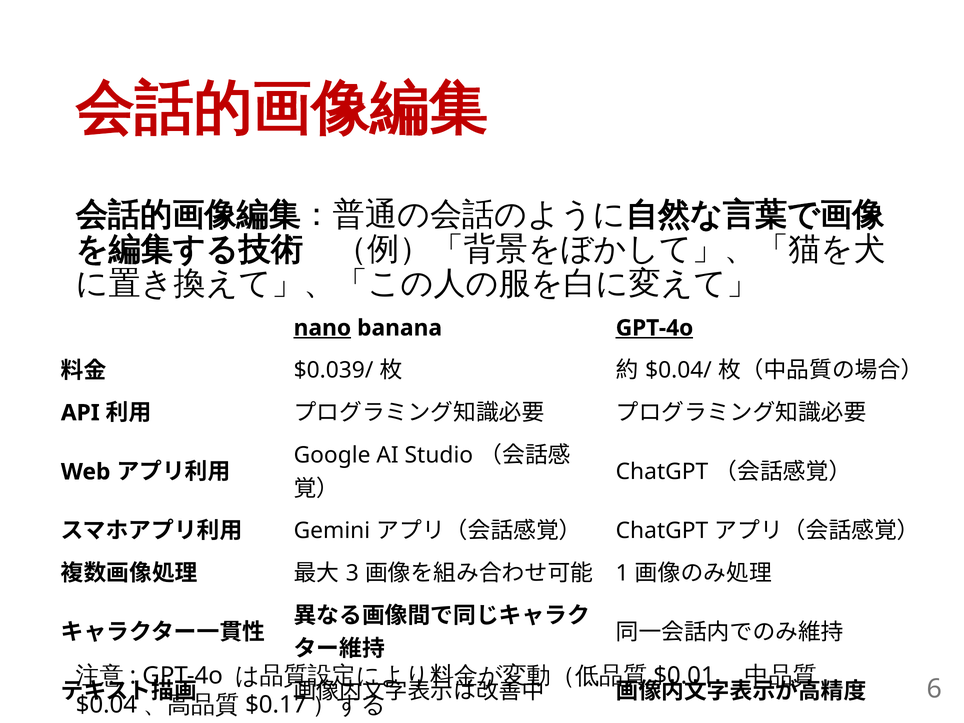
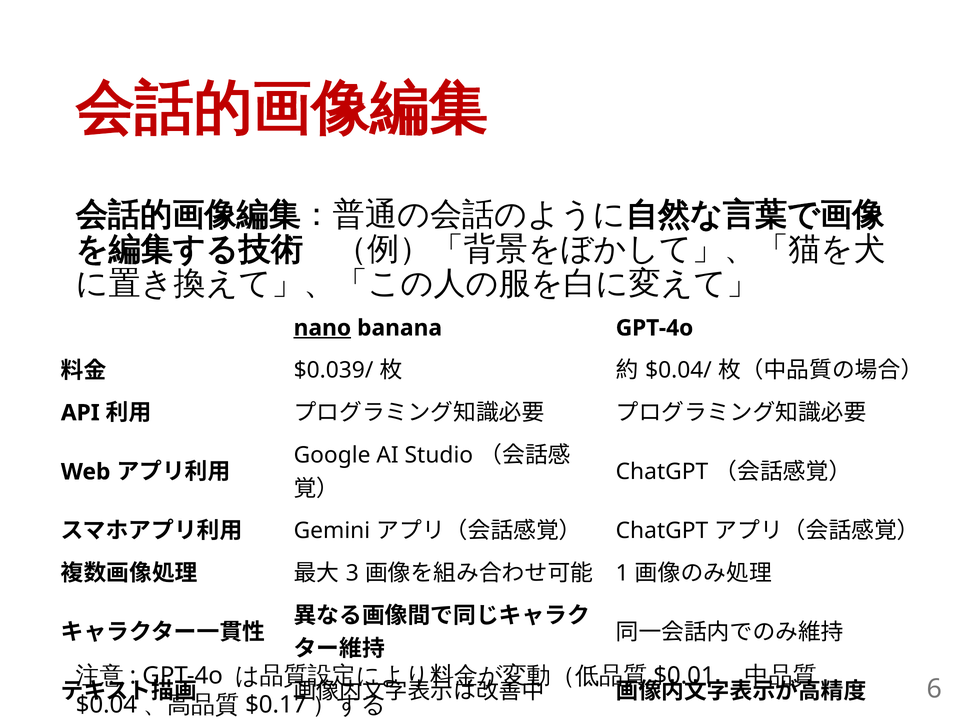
GPT-4o underline: present -> none (655, 328)
